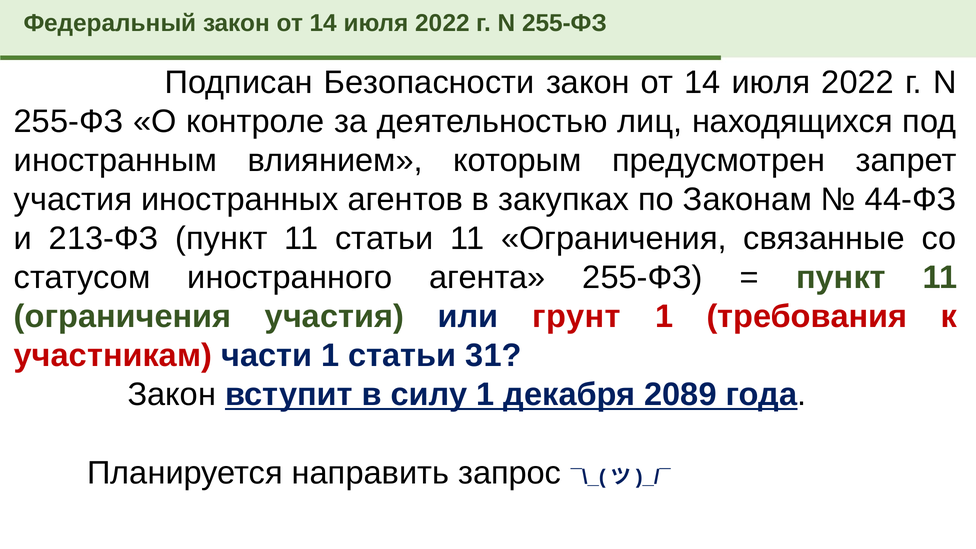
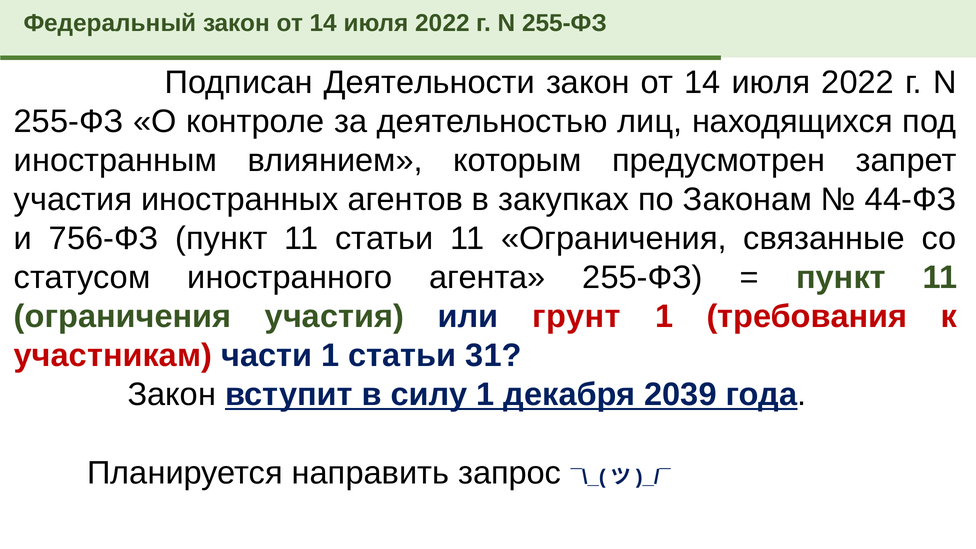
Безопасности: Безопасности -> Деятельности (429, 82)
213-ФЗ: 213-ФЗ -> 756-ФЗ (104, 239)
2089: 2089 -> 2039 (680, 395)
